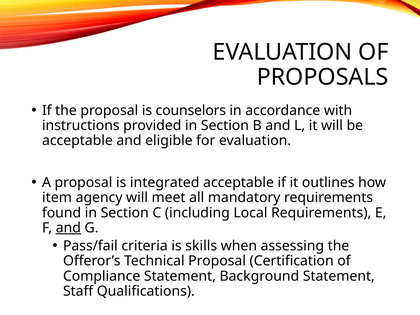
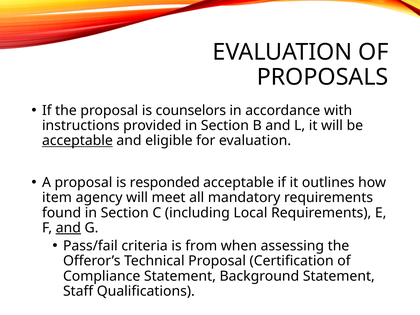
acceptable underline: none -> present (77, 141)
integrated: integrated -> responded (165, 183)
skills: skills -> from (201, 246)
